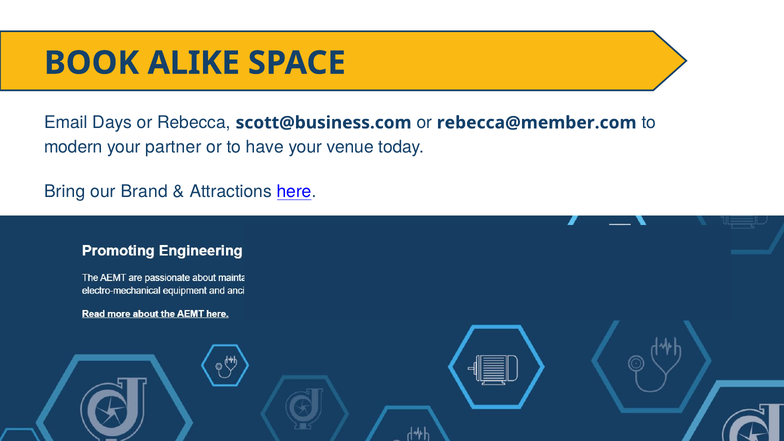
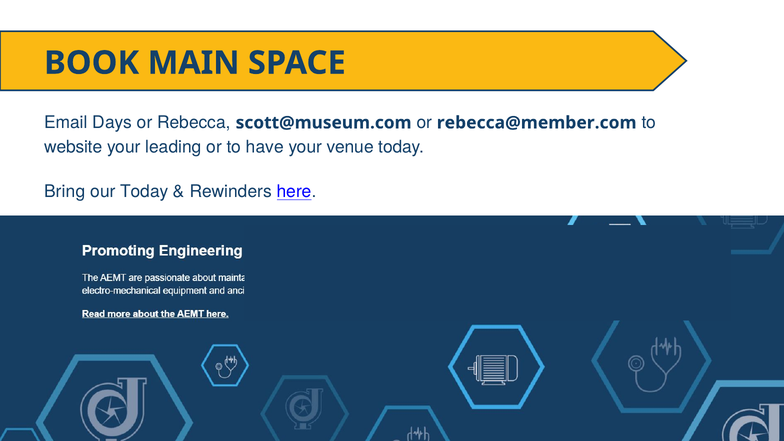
ALIKE: ALIKE -> MAIN (194, 63)
scott@business.com: scott@business.com -> scott@museum.com (324, 123)
modern: modern -> website (73, 147)
partner: partner -> leading (173, 147)
our Brand: Brand -> Today (144, 192)
Attractions: Attractions -> Rewinders (231, 192)
